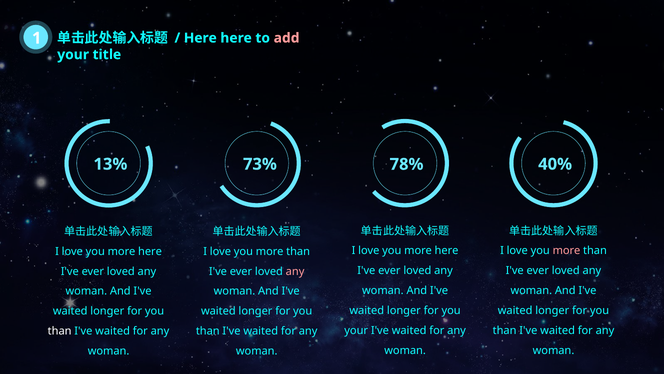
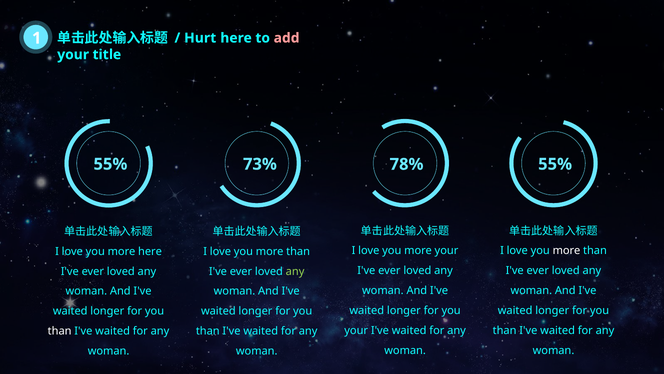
Here: Here -> Hurt (200, 38)
13%: 13% -> 55% (110, 164)
78% 40%: 40% -> 55% (555, 164)
here: here -> your (447, 250)
more colour: pink -> white (566, 250)
any colour: pink -> light green (295, 271)
